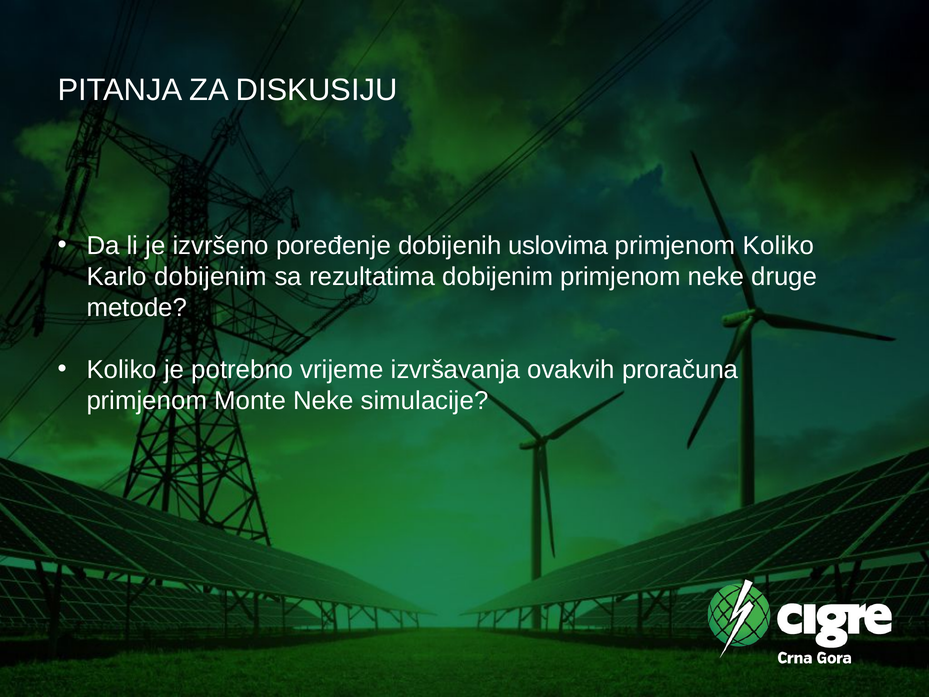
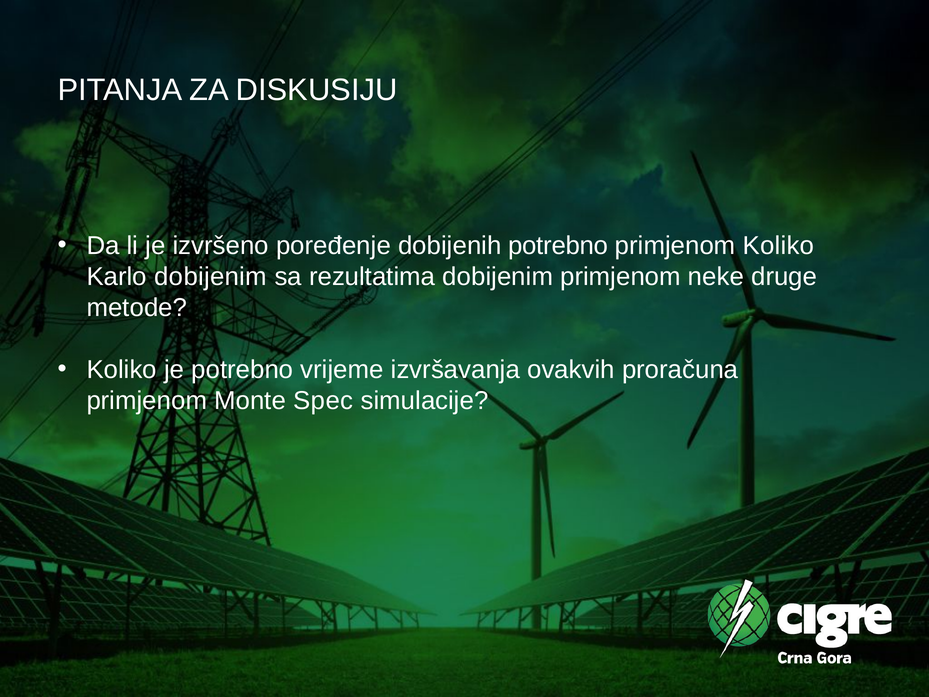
dobijenih uslovima: uslovima -> potrebno (558, 246)
Monte Neke: Neke -> Spec (323, 401)
